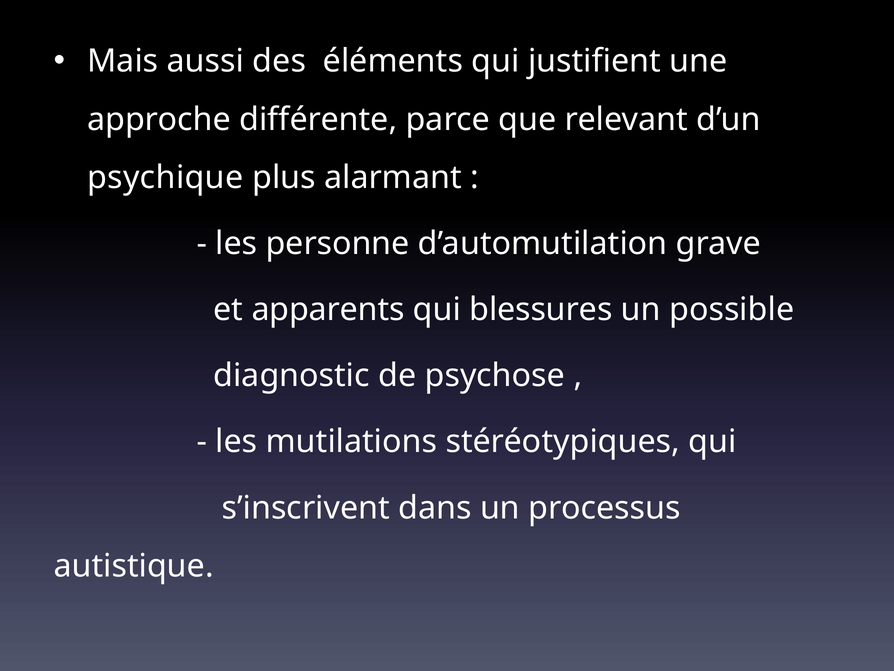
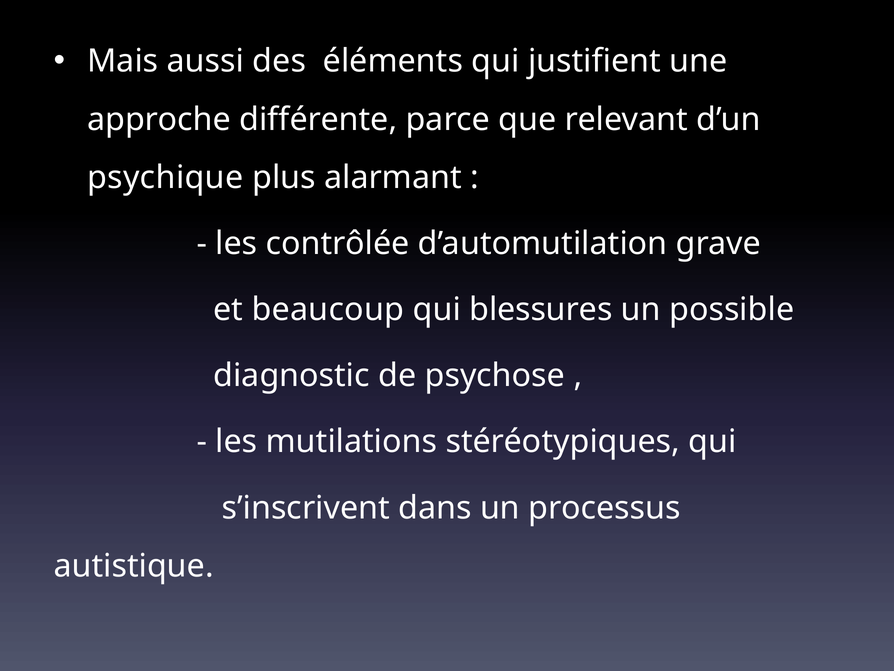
personne: personne -> contrôlée (338, 243)
apparents: apparents -> beaucoup (328, 309)
